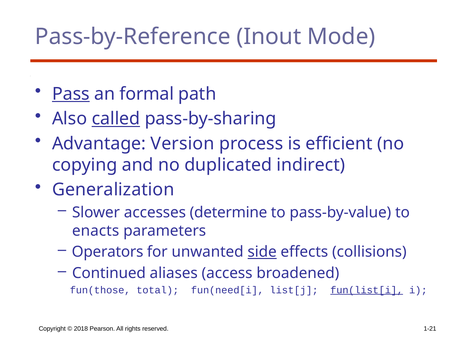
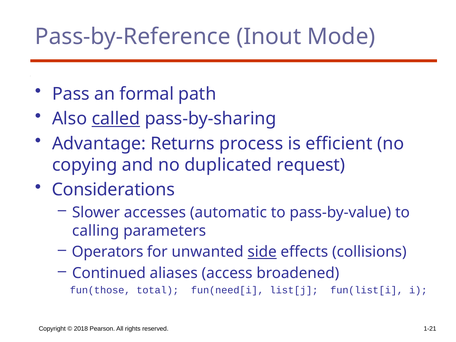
Pass underline: present -> none (71, 94)
Version: Version -> Returns (183, 144)
indirect: indirect -> request (311, 165)
Generalization: Generalization -> Considerations (113, 190)
determine: determine -> automatic (228, 212)
enacts: enacts -> calling (96, 231)
fun(list[i underline: present -> none (367, 290)
